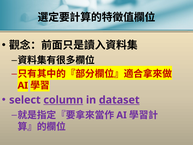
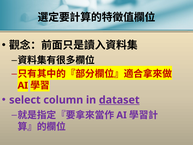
column underline: present -> none (63, 100)
